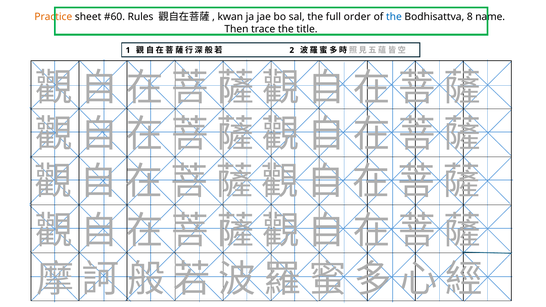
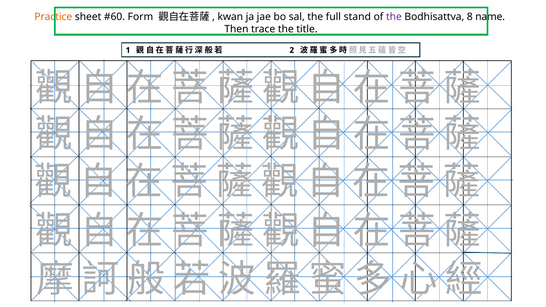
Rules: Rules -> Form (140, 17)
order: order -> stand (357, 17)
the colour: blue -> purple (394, 17)
